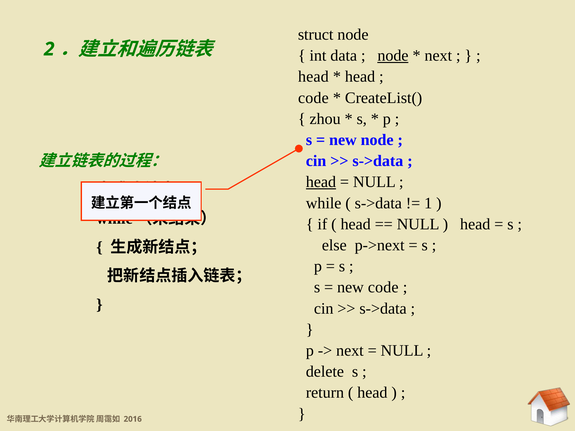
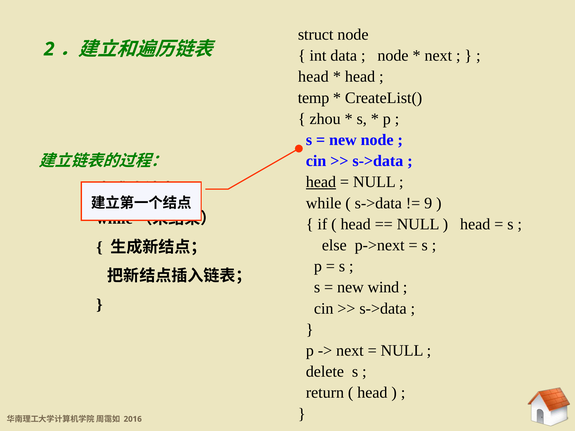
node underline: present -> none (393, 56)
code: code -> temp (314, 98)
1: 1 -> 9 (428, 203)
new code: code -> wind (383, 288)
